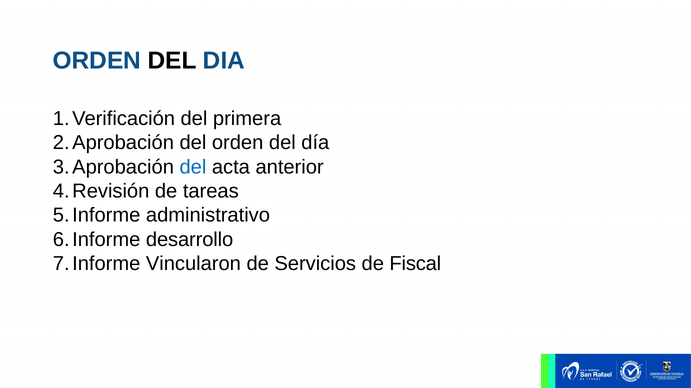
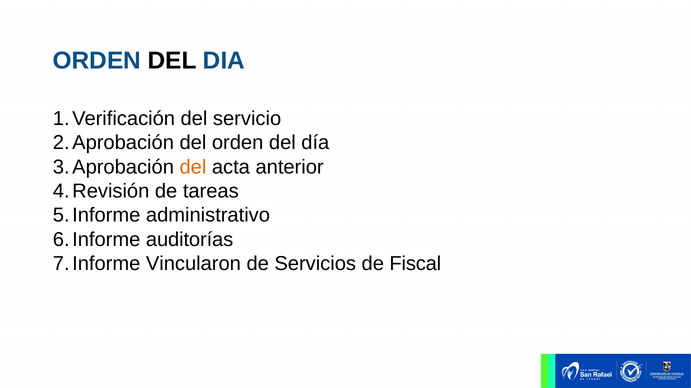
primera: primera -> servicio (247, 119)
del colour: blue -> orange (193, 167)
desarrollo: desarrollo -> auditorías (190, 240)
